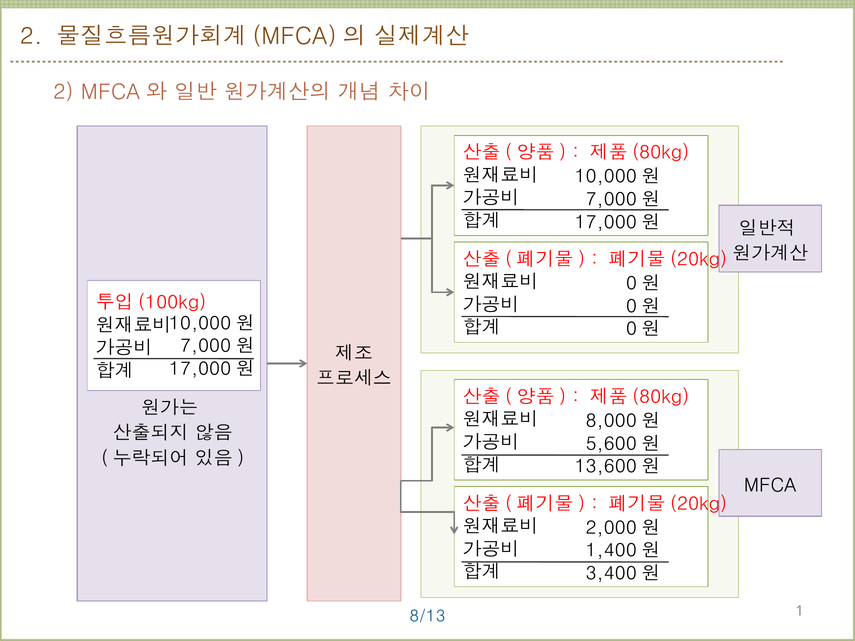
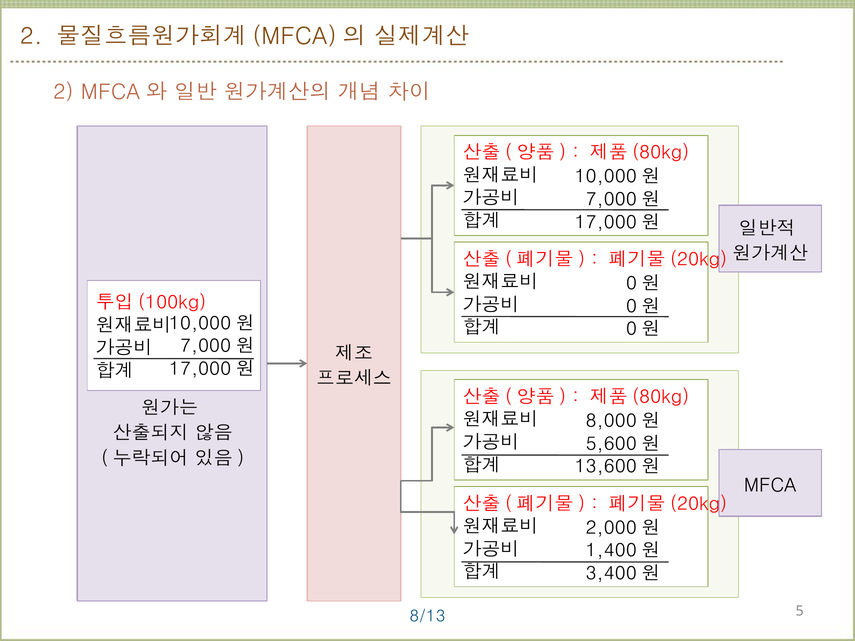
1: 1 -> 5 (800, 611)
